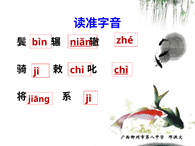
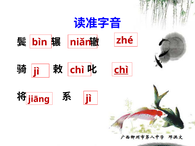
niǎn underline: present -> none (81, 42)
